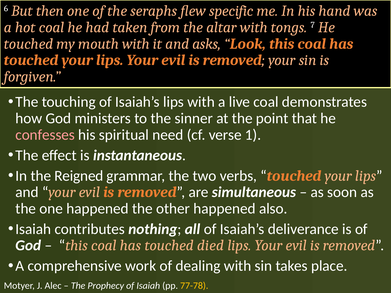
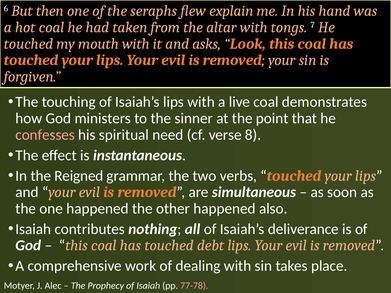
specific: specific -> explain (231, 11)
1: 1 -> 8 (253, 135)
died: died -> debt (211, 246)
77-78 colour: yellow -> pink (194, 286)
